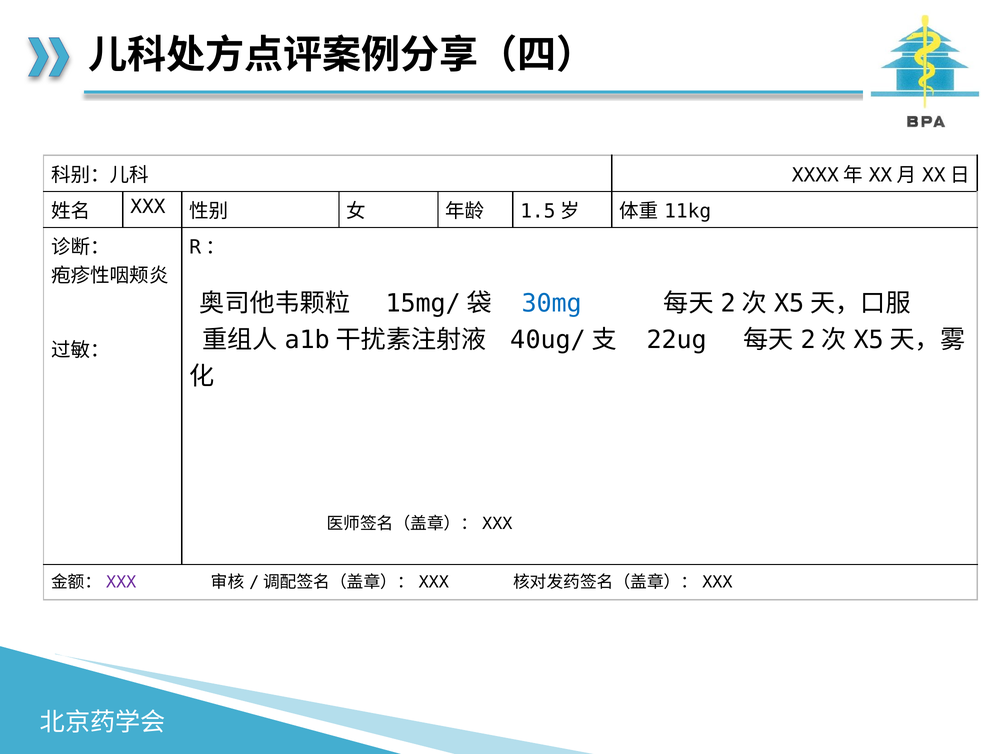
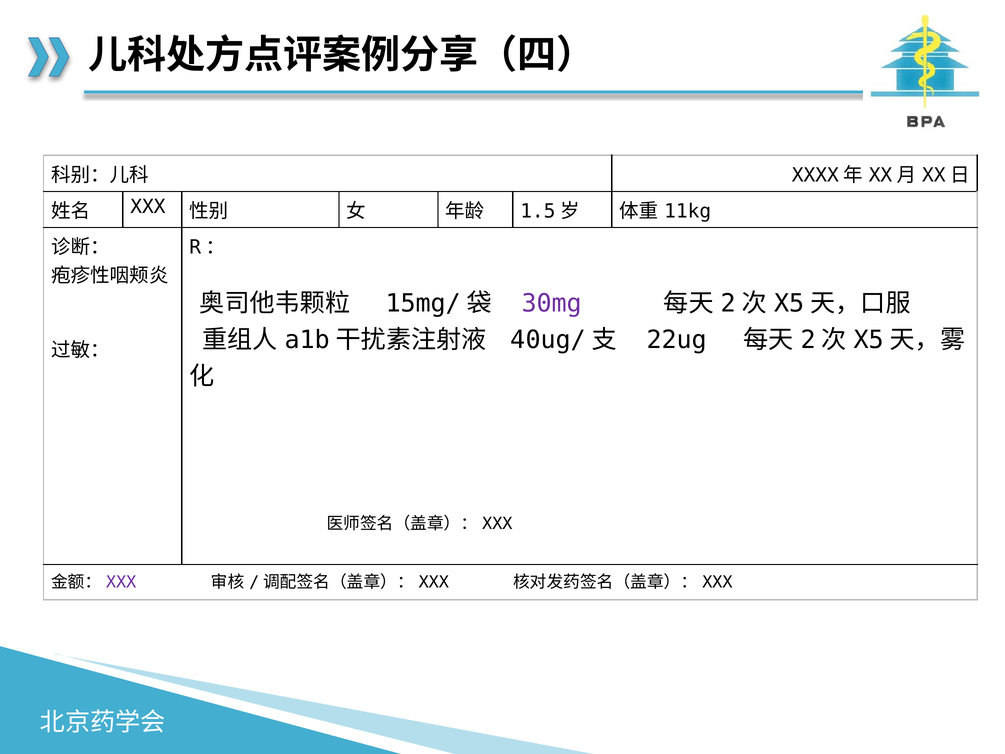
30mg colour: blue -> purple (552, 303)
